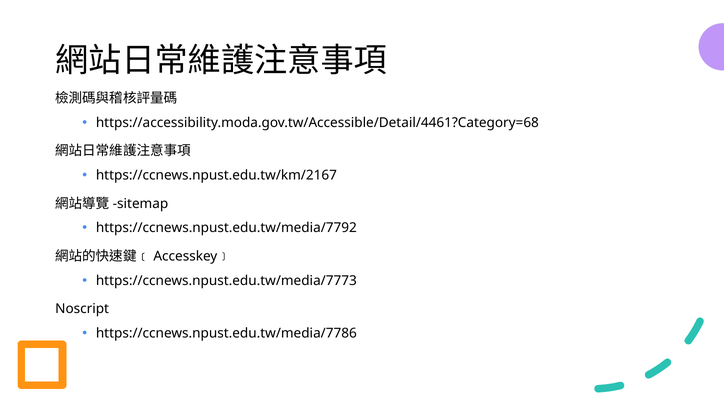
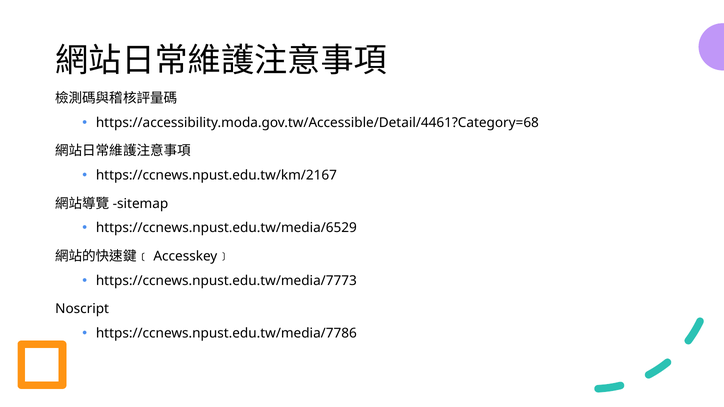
https://ccnews.npust.edu.tw/media/7792: https://ccnews.npust.edu.tw/media/7792 -> https://ccnews.npust.edu.tw/media/6529 (226, 228)
